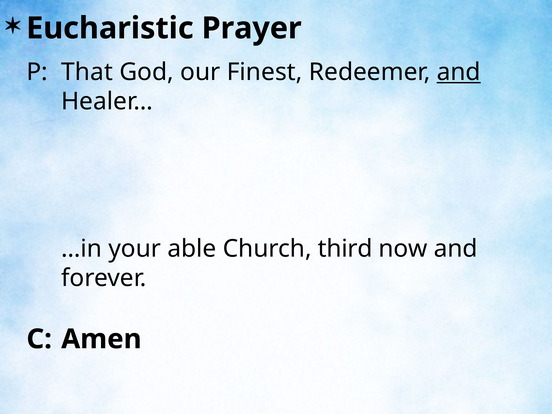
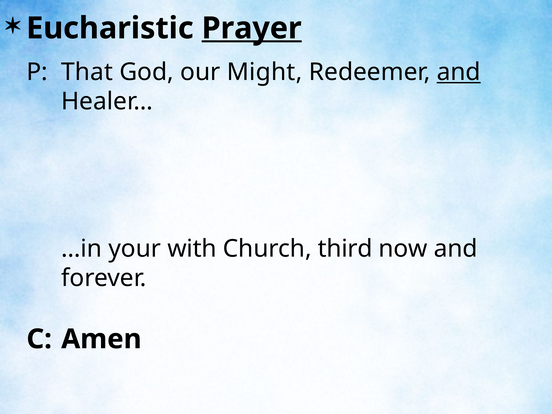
Prayer underline: none -> present (252, 28)
Finest: Finest -> Might (265, 72)
able: able -> with (192, 249)
